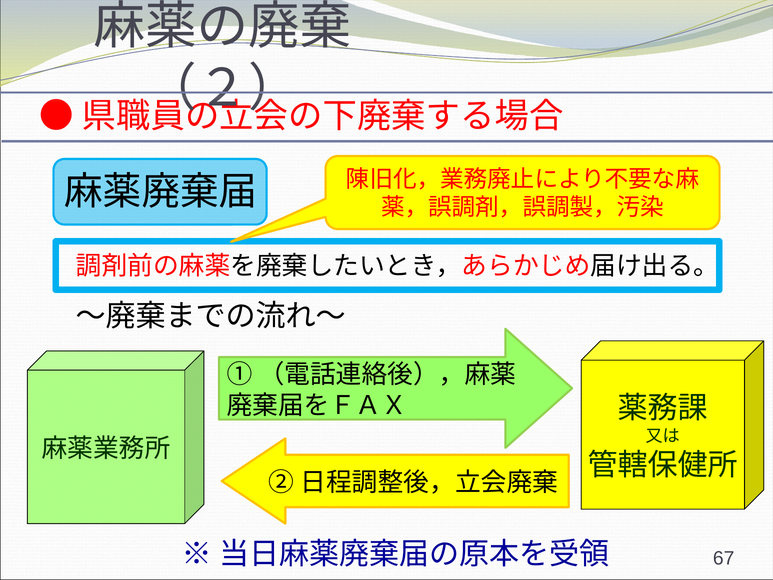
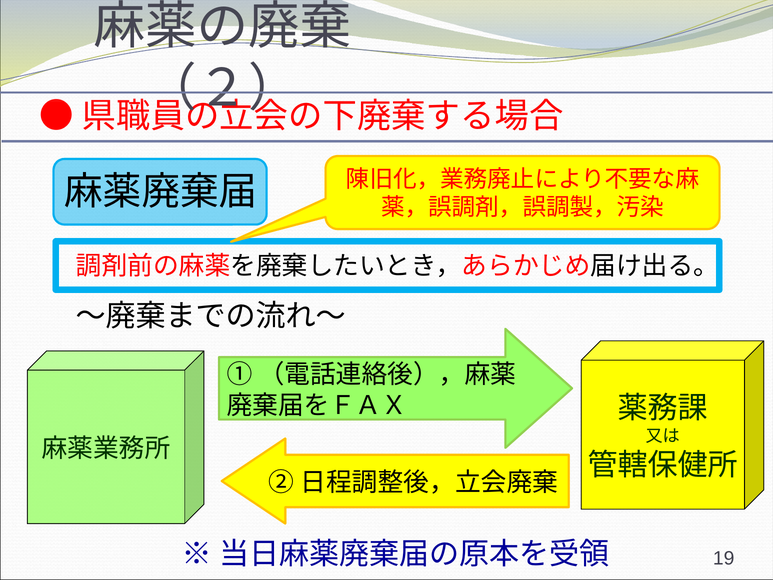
67: 67 -> 19 (724, 558)
